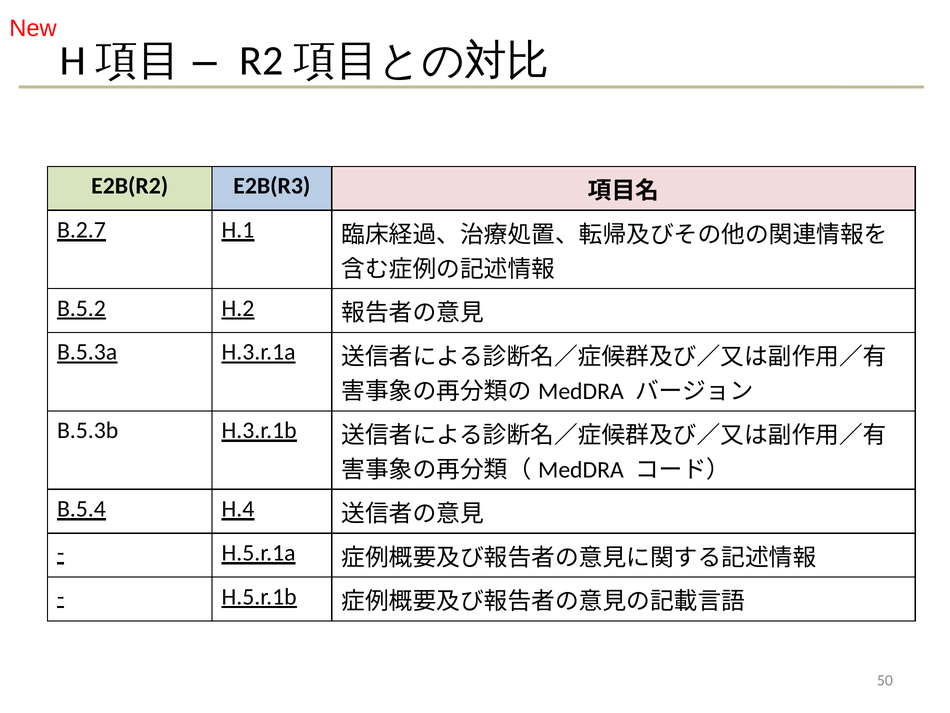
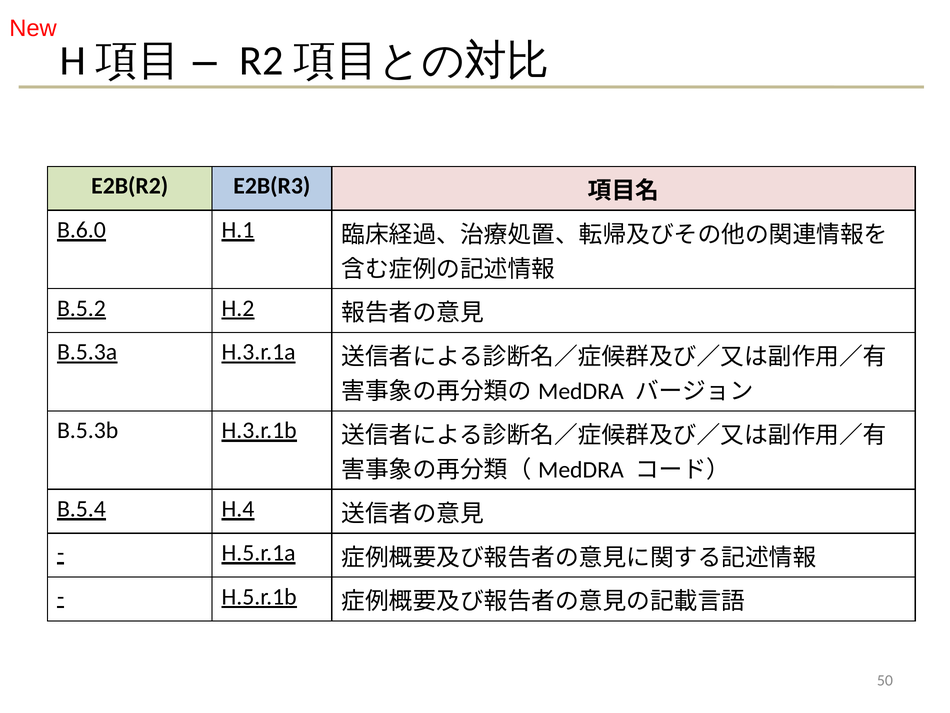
B.2.7: B.2.7 -> B.6.0 (81, 230)
